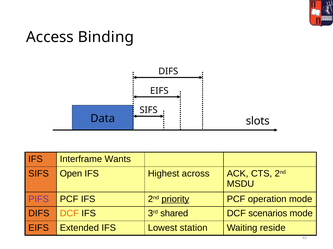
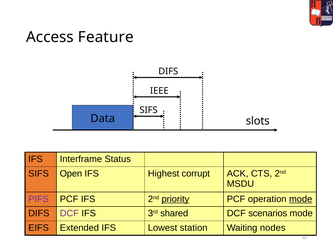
Binding: Binding -> Feature (106, 37)
EIFS: EIFS -> IEEE (159, 91)
Wants: Wants -> Status (118, 160)
across: across -> corrupt (196, 174)
mode underline: none -> present (301, 200)
DCF colour: orange -> purple (69, 214)
reside: reside -> nodes (273, 229)
